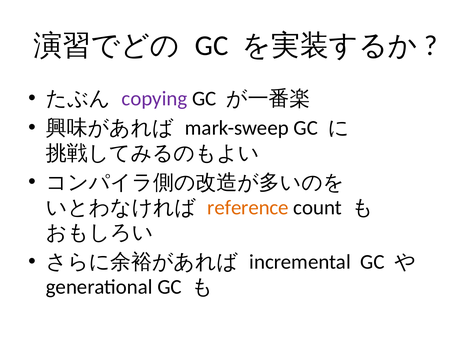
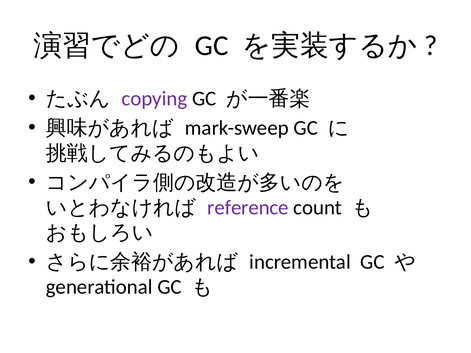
reference colour: orange -> purple (248, 208)
